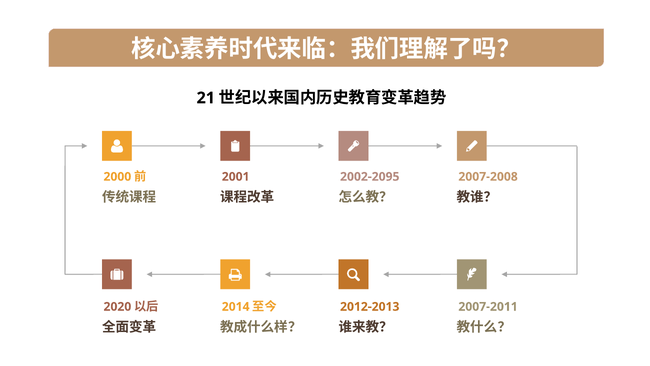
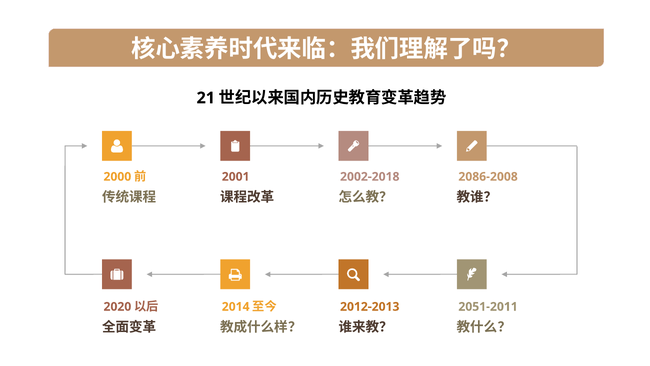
2002-2095: 2002-2095 -> 2002-2018 (370, 177)
2007-2008: 2007-2008 -> 2086-2008 (488, 177)
2007-2011: 2007-2011 -> 2051-2011 (488, 307)
